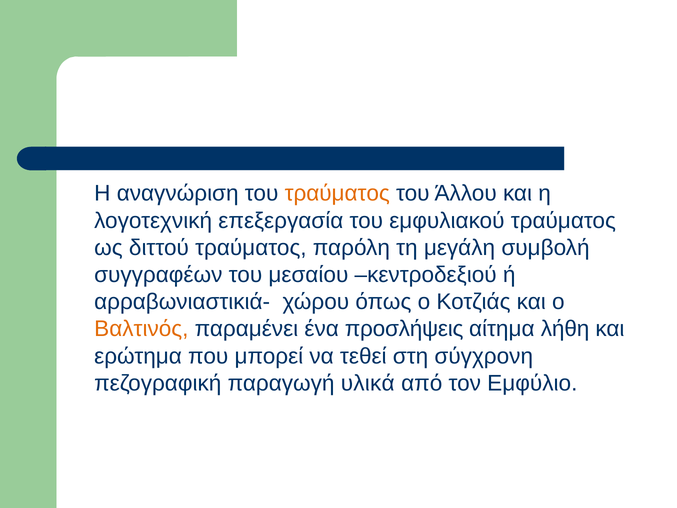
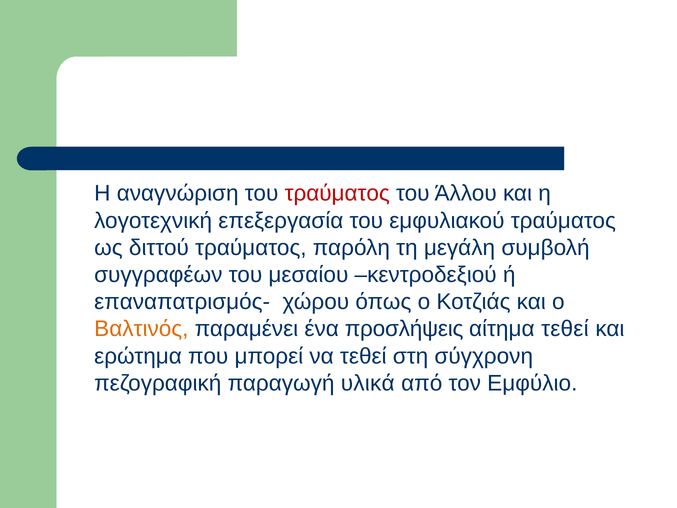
τραύματος colour: orange -> red (337, 193)
αρραβωνιαστικιά-: αρραβωνιαστικιά- -> επαναπατρισμός- (182, 302)
αίτημα λήθη: λήθη -> τεθεί (565, 329)
